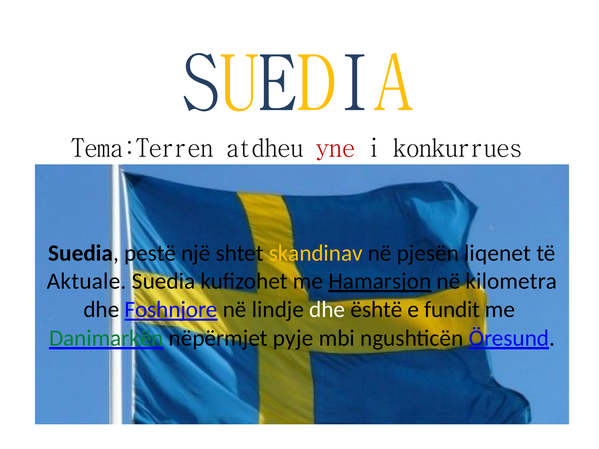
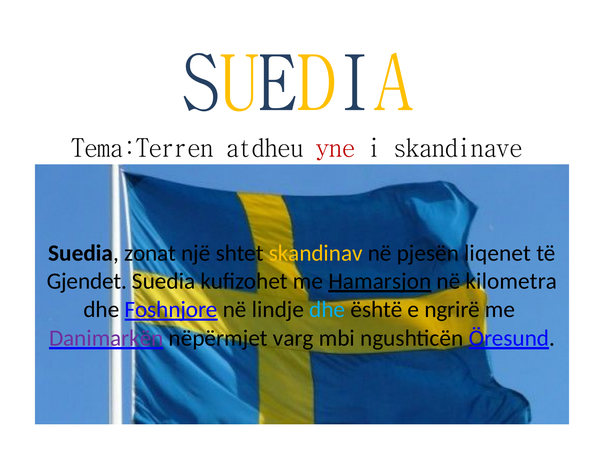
konkurrues: konkurrues -> skandinave (458, 148)
pestë: pestë -> zonat (150, 253)
Aktuale: Aktuale -> Gjendet (87, 281)
dhe colour: white -> light blue (327, 310)
fundit: fundit -> ngrirë (452, 310)
Danimarkën colour: green -> purple (106, 338)
pyje: pyje -> varg (293, 338)
